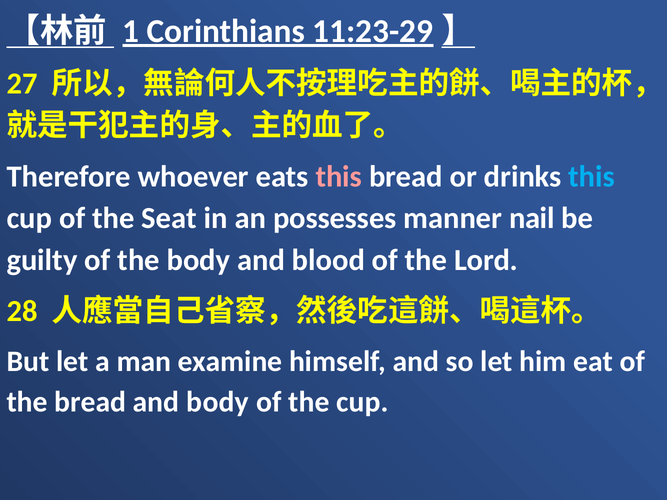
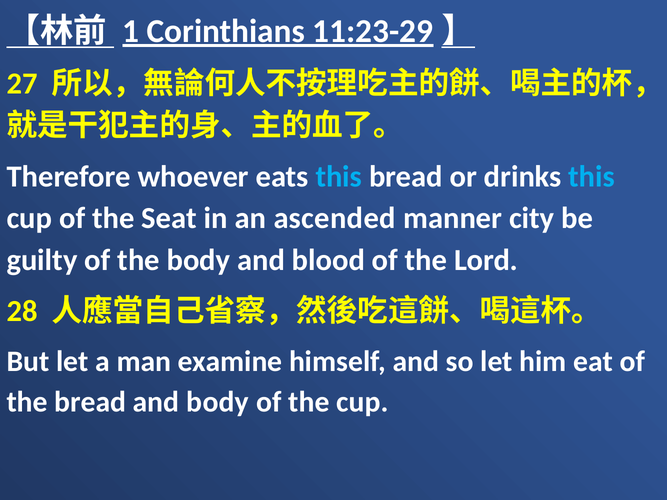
this colour: pink -> light blue (339, 177)
possesses: possesses -> ascended (335, 219)
nail: nail -> city (532, 219)
